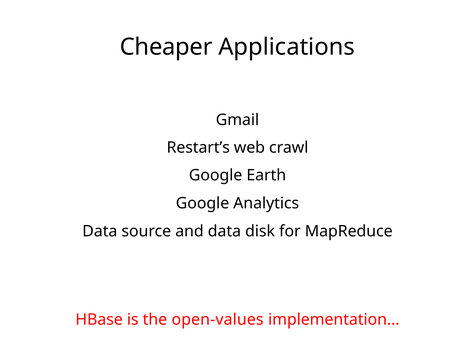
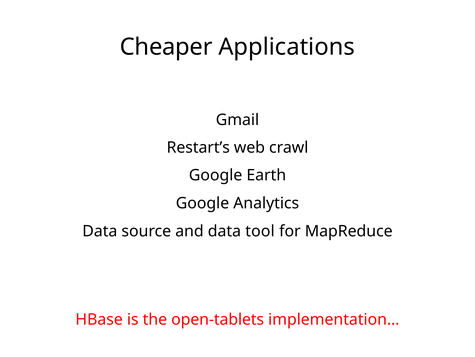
disk: disk -> tool (260, 231)
open-values: open-values -> open-tablets (218, 319)
